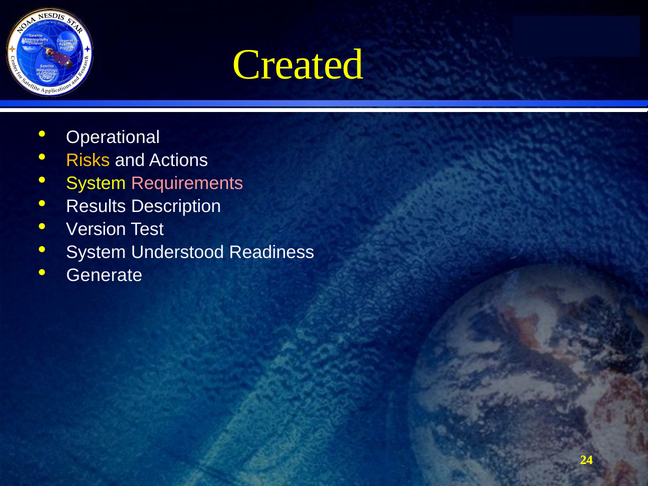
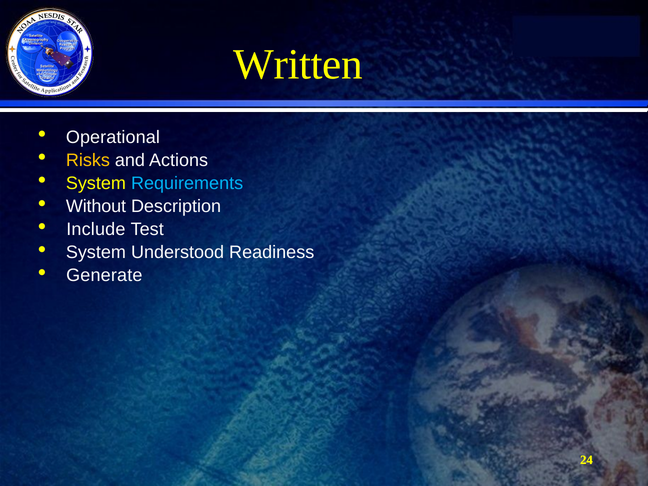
Created: Created -> Written (298, 65)
Requirements colour: pink -> light blue (187, 183)
Results: Results -> Without (96, 206)
Version: Version -> Include (96, 229)
